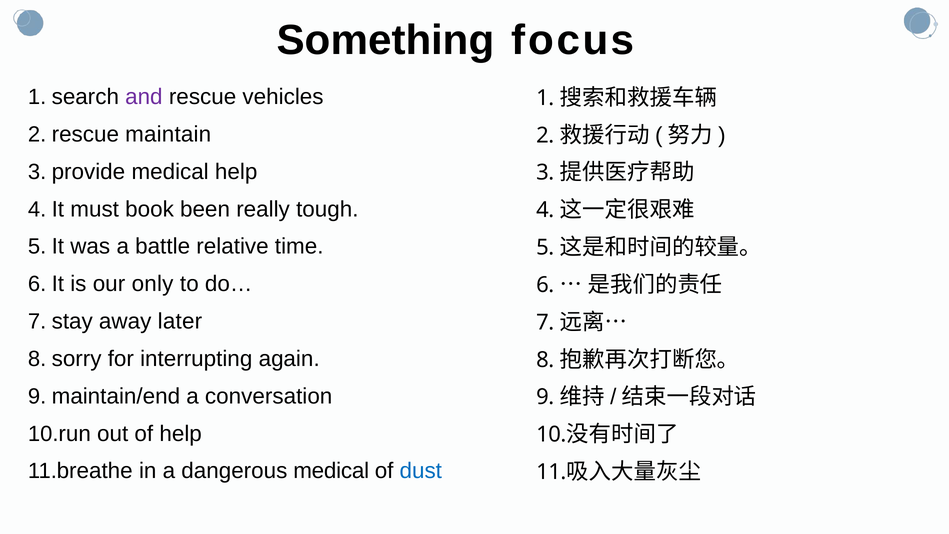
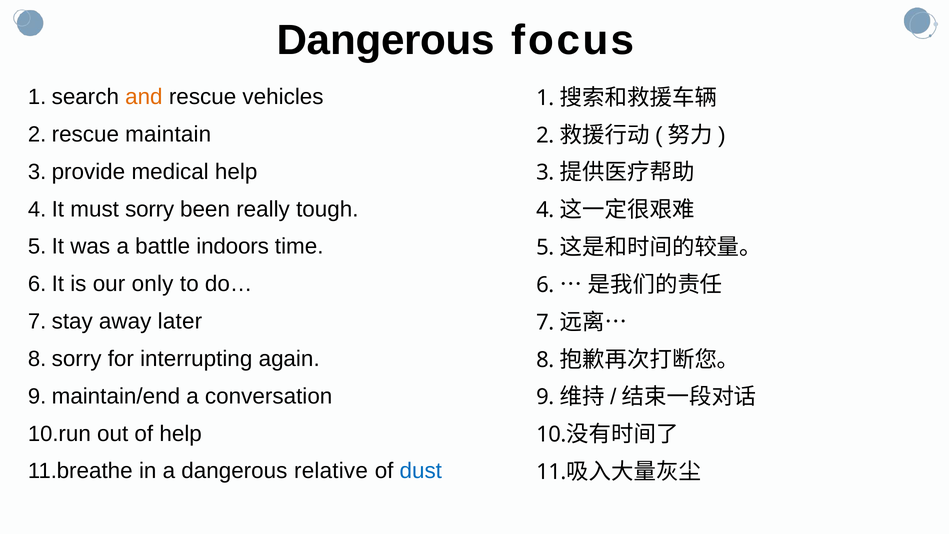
Something: Something -> Dangerous (386, 40)
and colour: purple -> orange (144, 97)
book: book -> sorry (150, 209)
relative: relative -> indoors (233, 247)
dangerous medical: medical -> relative (331, 471)
